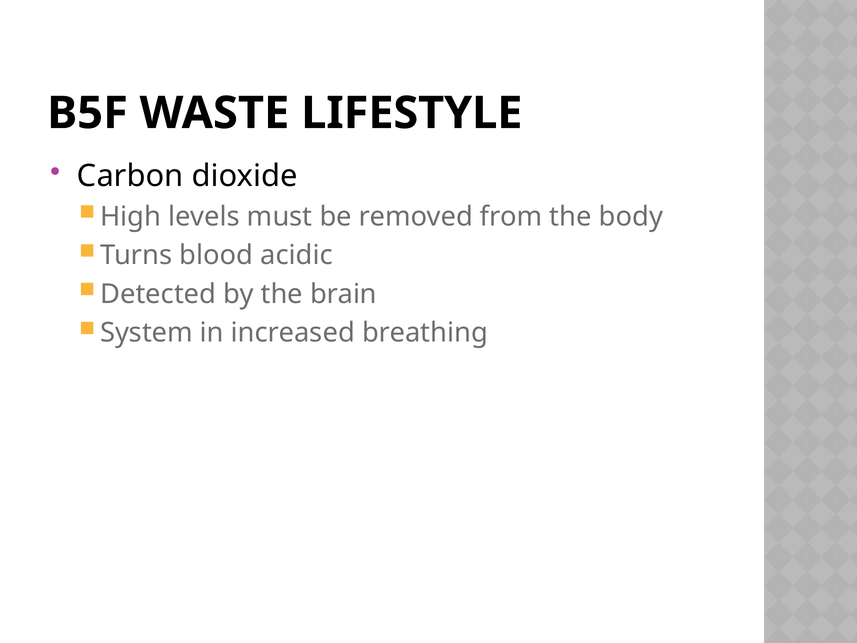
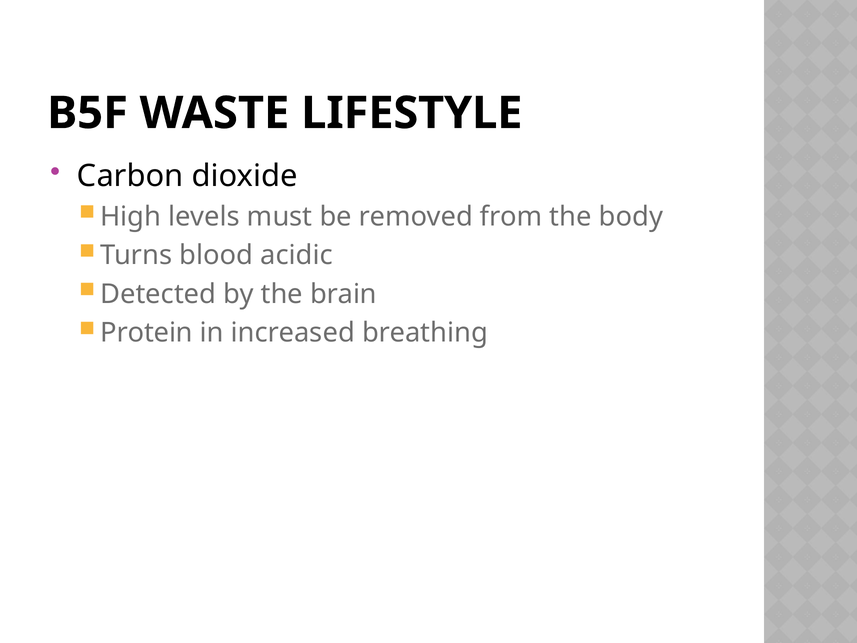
System: System -> Protein (146, 333)
